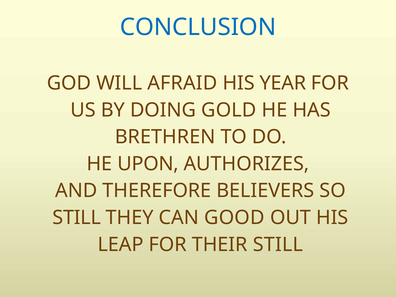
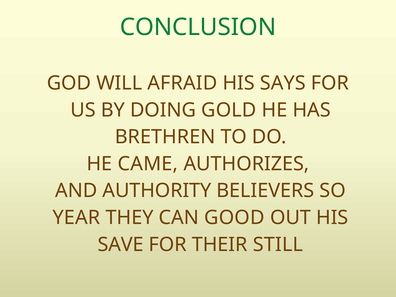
CONCLUSION colour: blue -> green (198, 27)
YEAR: YEAR -> SAYS (283, 83)
UPON: UPON -> CAME (148, 164)
THEREFORE: THEREFORE -> AUTHORITY (157, 191)
STILL: STILL -> YEAR (76, 218)
LEAP: LEAP -> SAVE (121, 244)
